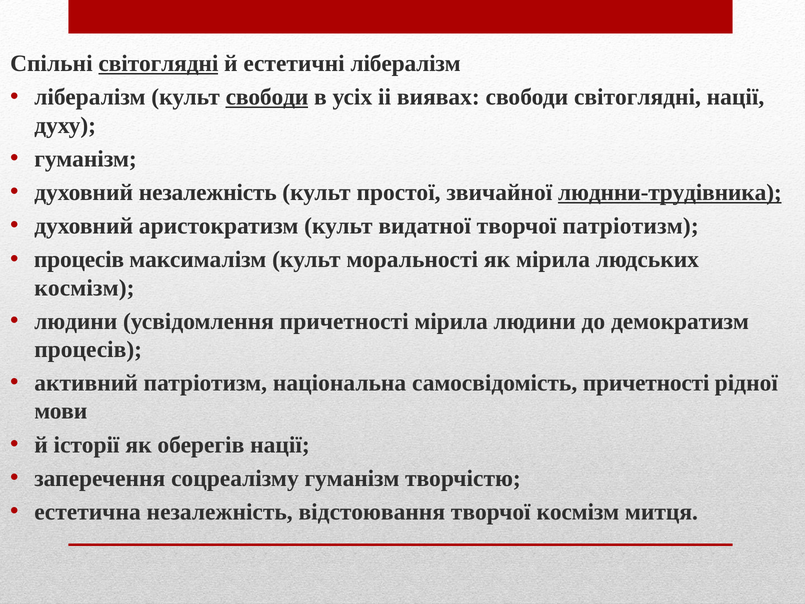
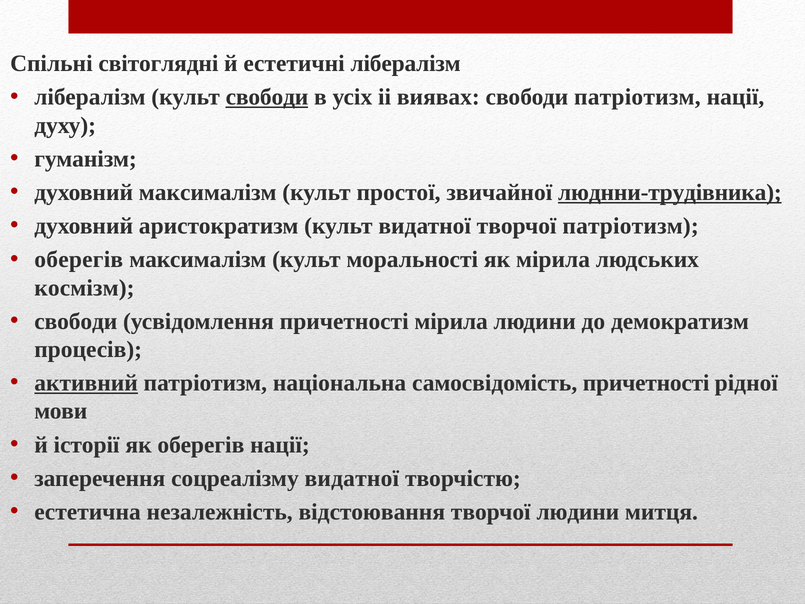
світоглядні underline: present -> none (158, 64)
свободи світоглядні: світоглядні -> патріотизм (637, 97)
духовний незалежність: незалежність -> максималізм (208, 192)
процесів: процесів -> оберегів (79, 259)
людини: людини -> свободи (76, 321)
активний underline: none -> present (86, 383)
соцреалізму гуманізм: гуманізм -> видатної (352, 478)
творчої космізм: космізм -> людини (578, 512)
